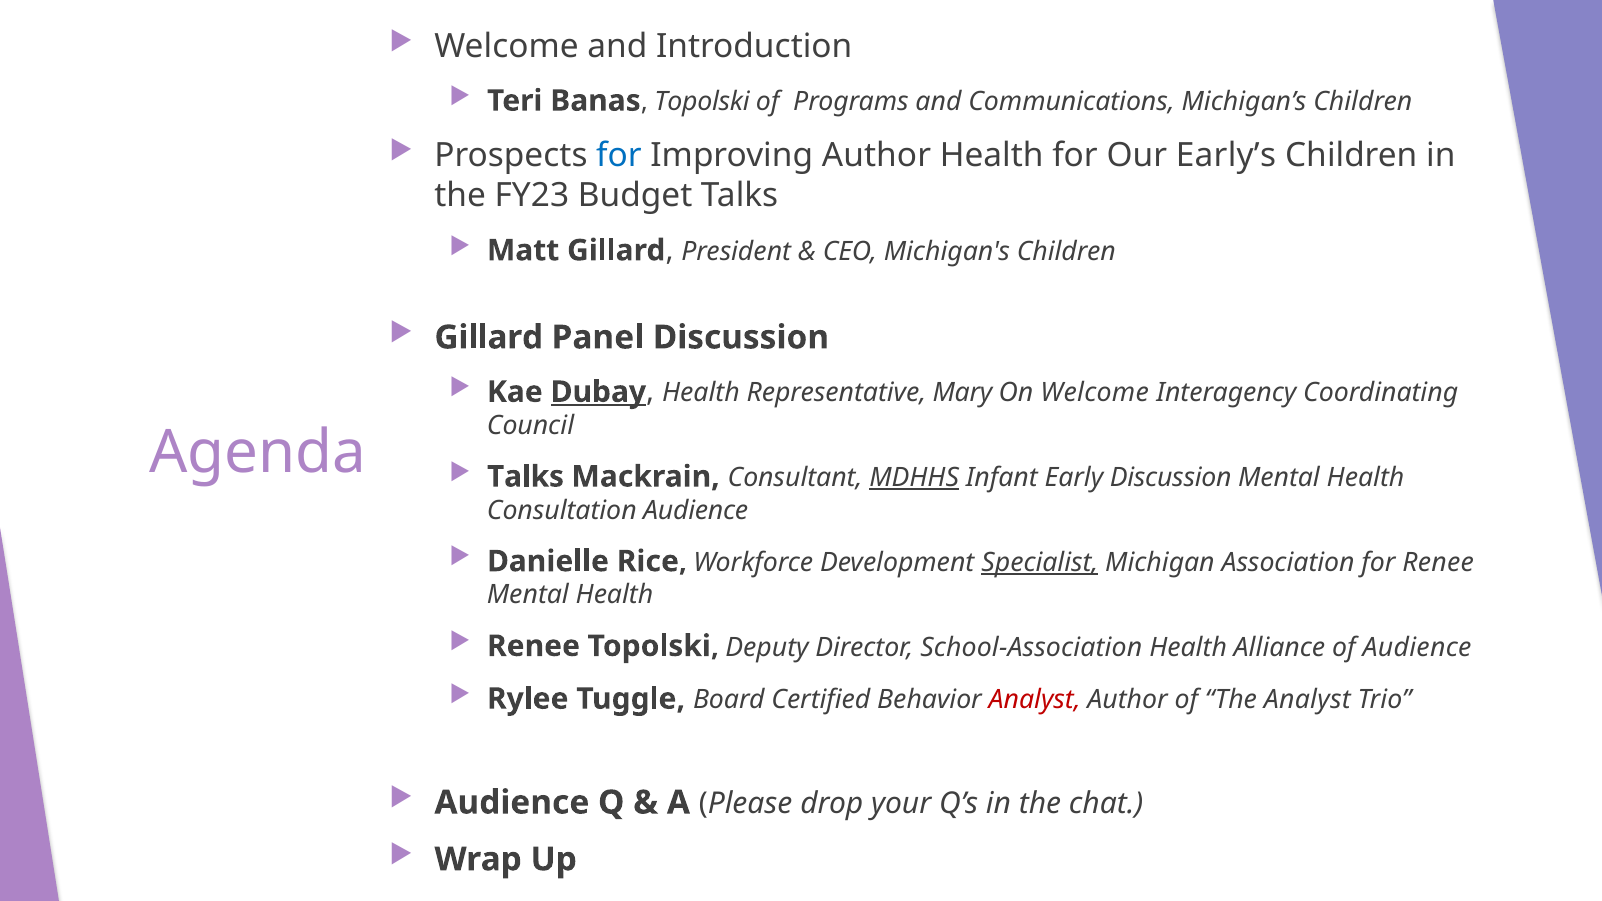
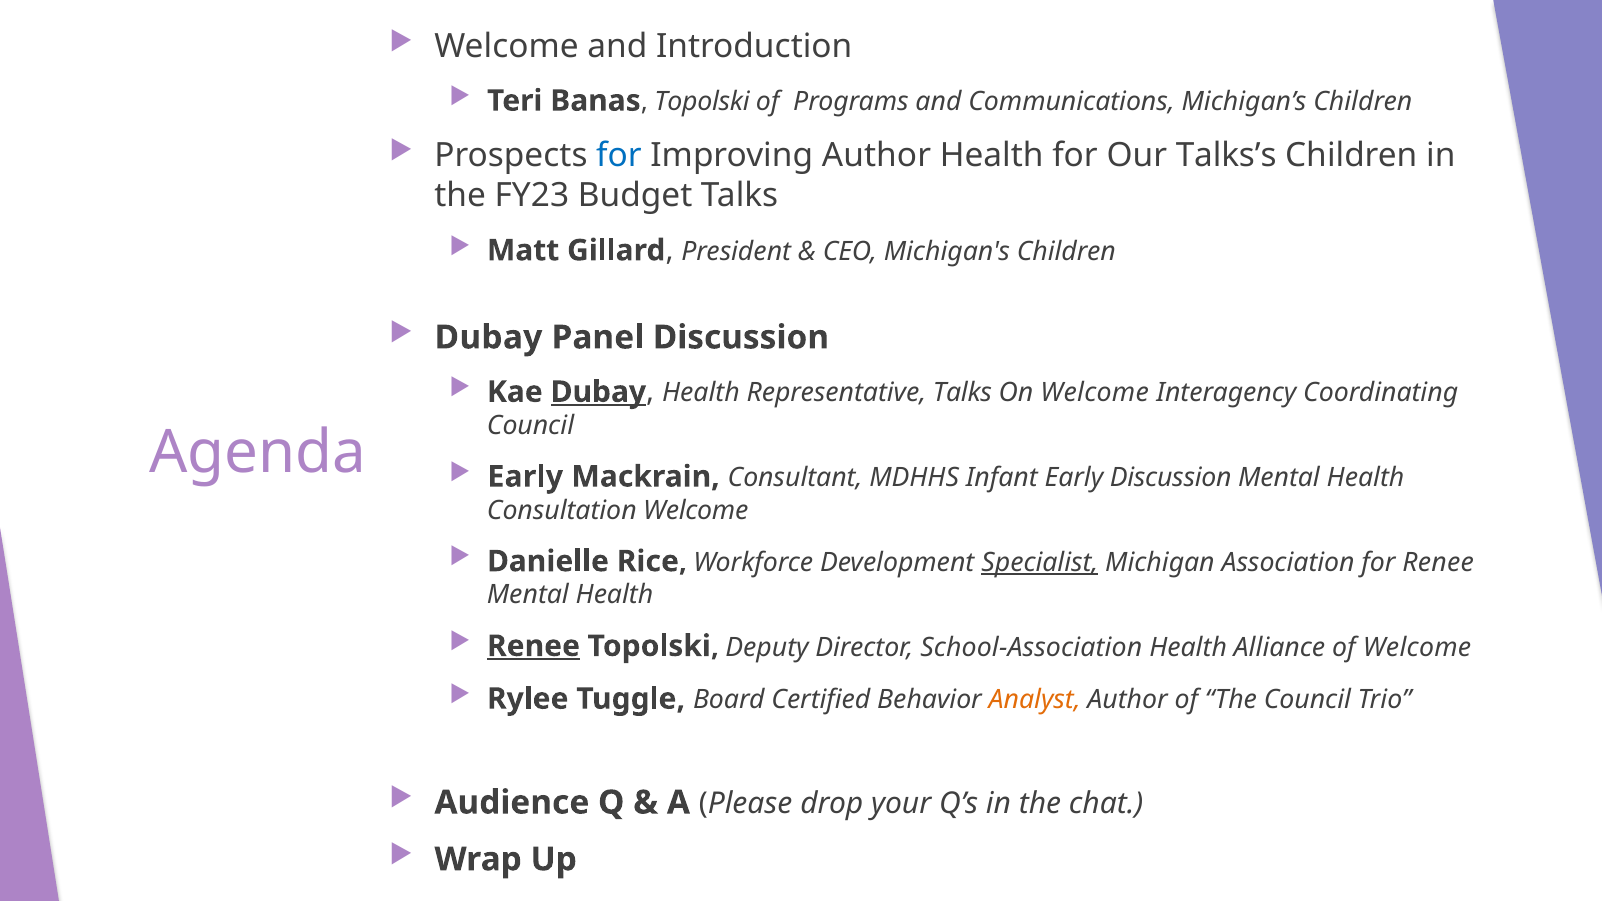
Early’s: Early’s -> Talks’s (1226, 156)
Gillard: Gillard -> Dubay (488, 338)
Representative Mary: Mary -> Talks (962, 393)
Talks: Talks -> Early (525, 477)
MDHHS underline: present -> none (914, 478)
Consultation Audience: Audience -> Welcome (696, 510)
Renee underline: none -> present (533, 646)
of Audience: Audience -> Welcome (1417, 647)
Analyst colour: red -> orange (1035, 700)
The Analyst: Analyst -> Council (1307, 700)
